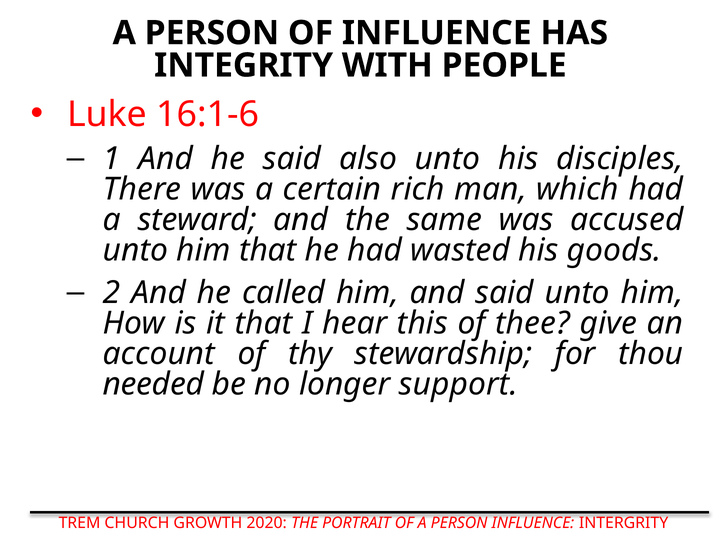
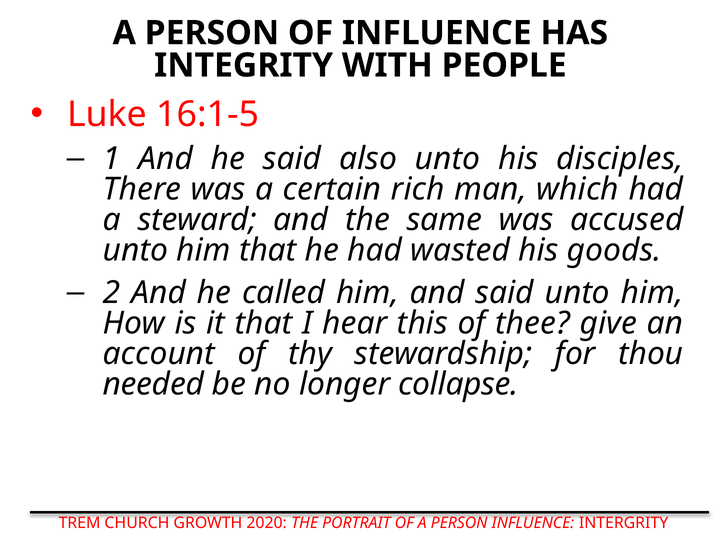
16:1-6: 16:1-6 -> 16:1-5 (208, 115)
support: support -> collapse (458, 385)
